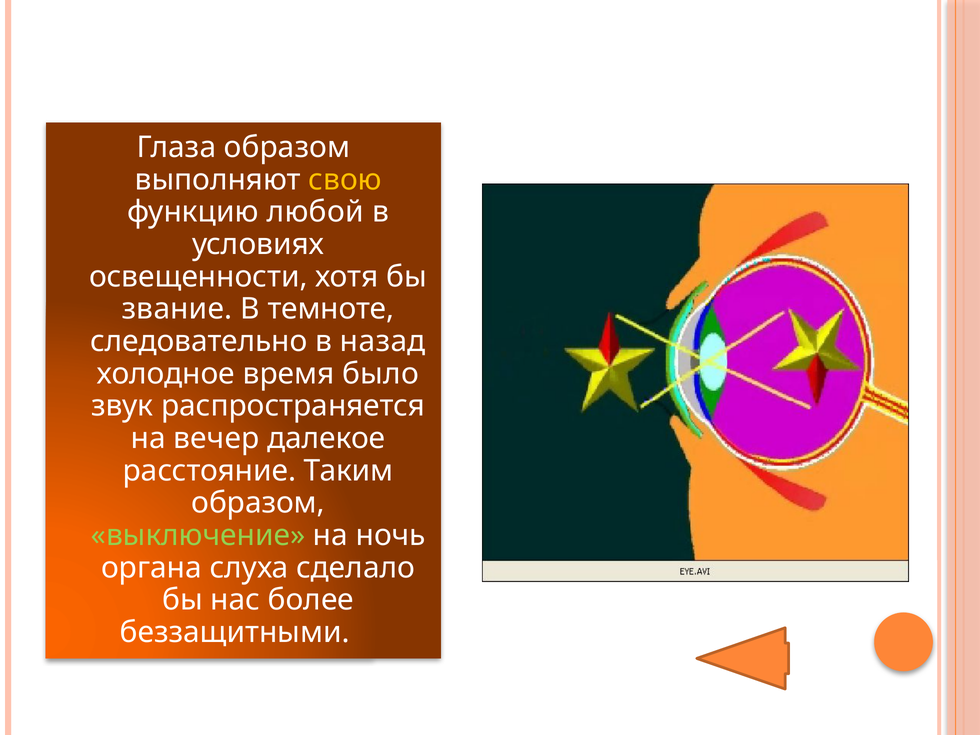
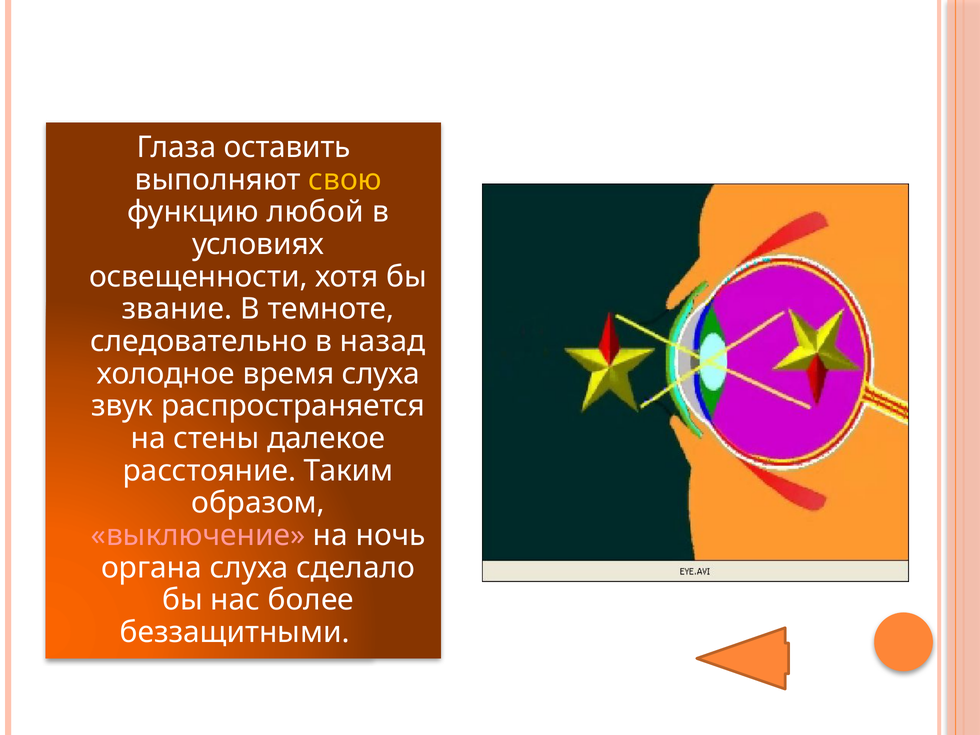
Глаза образом: образом -> оставить (287, 147)
время было: было -> слуха (381, 374)
вечер: вечер -> стены (216, 438)
выключение colour: light green -> pink (198, 535)
